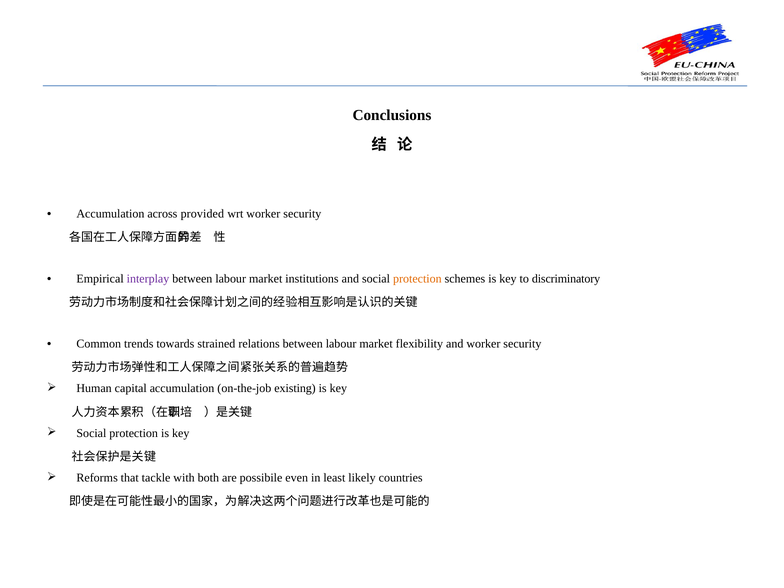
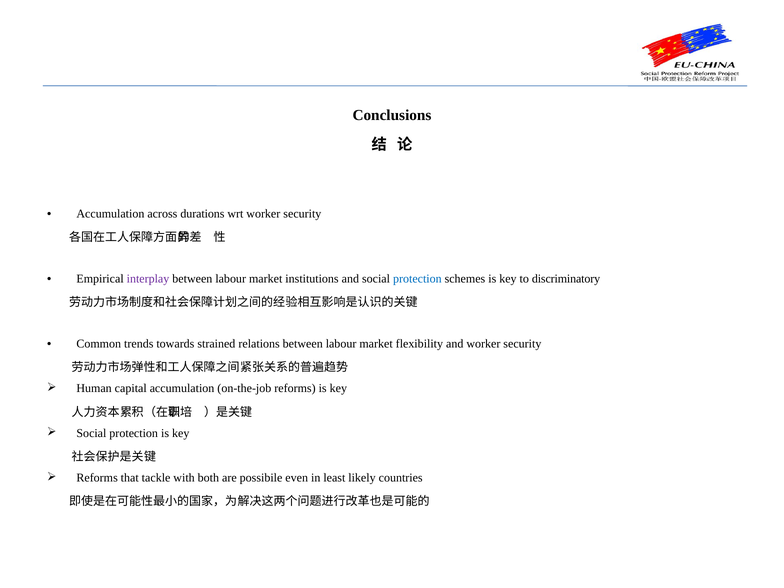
provided: provided -> durations (202, 214)
protection colour: orange -> blue (417, 279)
on-the-job existing: existing -> reforms (295, 389)
